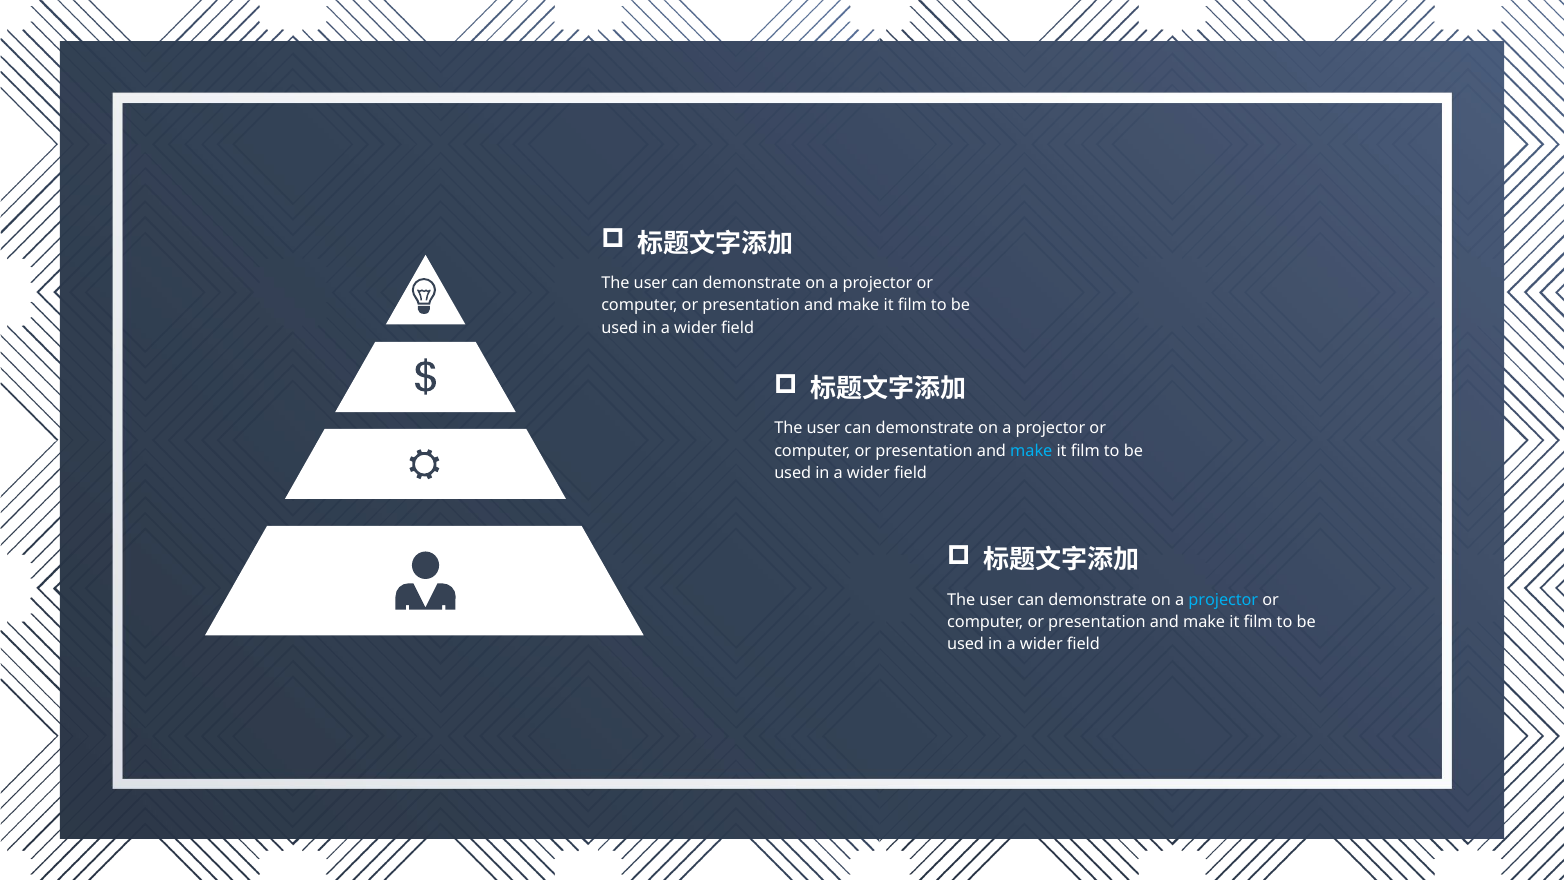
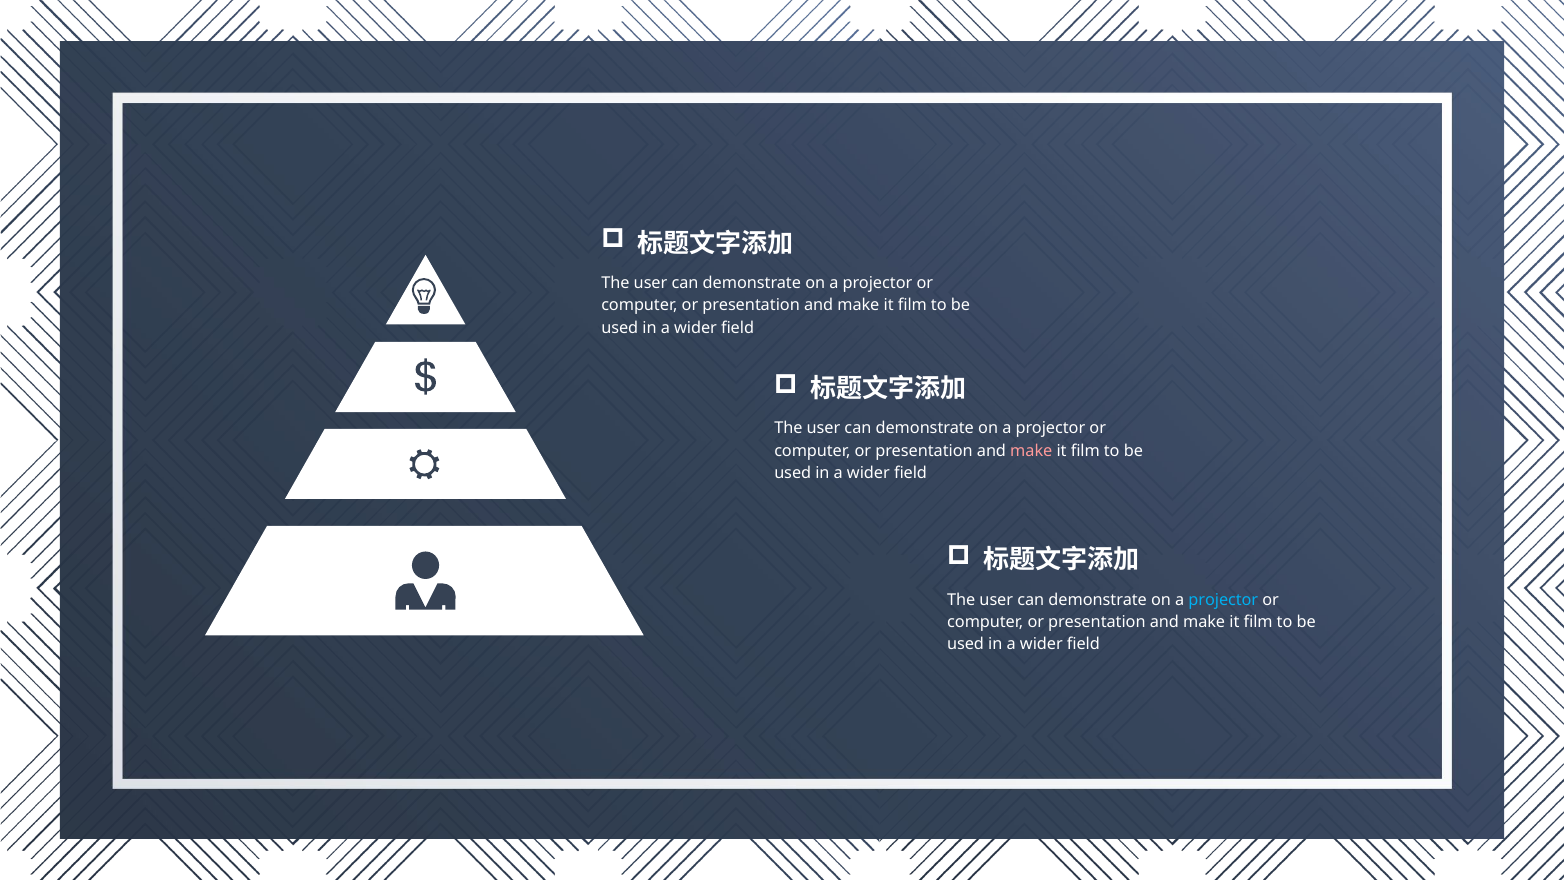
make colour: light blue -> pink (1031, 451)
